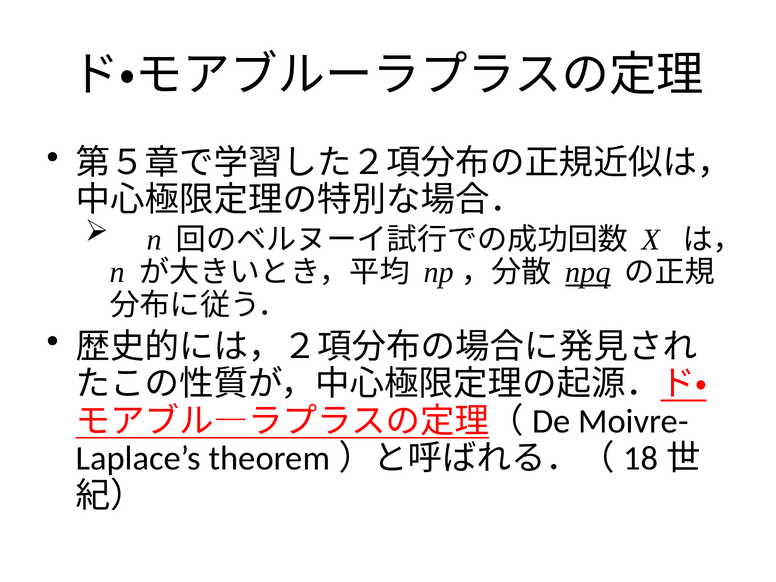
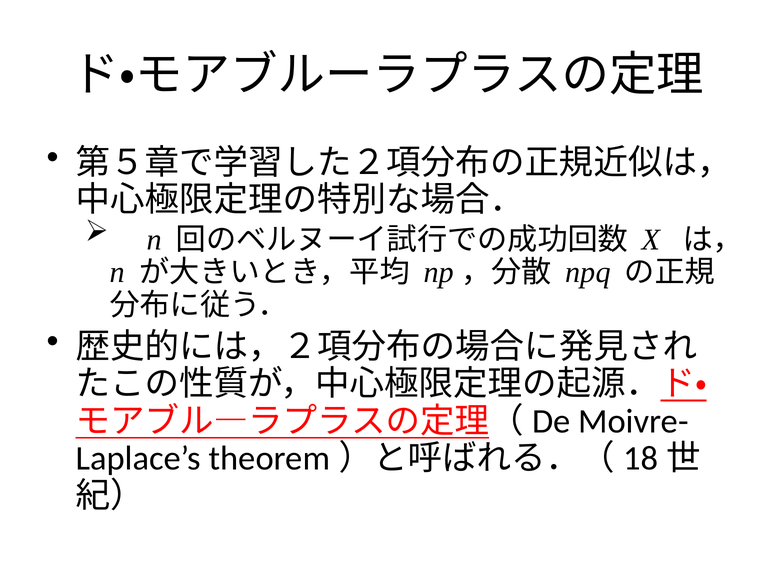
npq underline: present -> none (588, 272)
